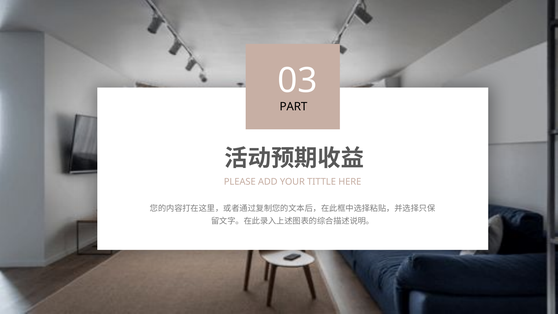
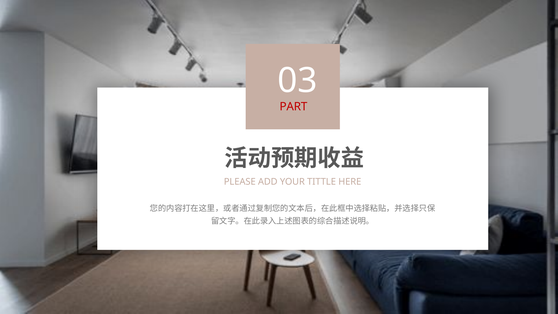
PART colour: black -> red (293, 107)
